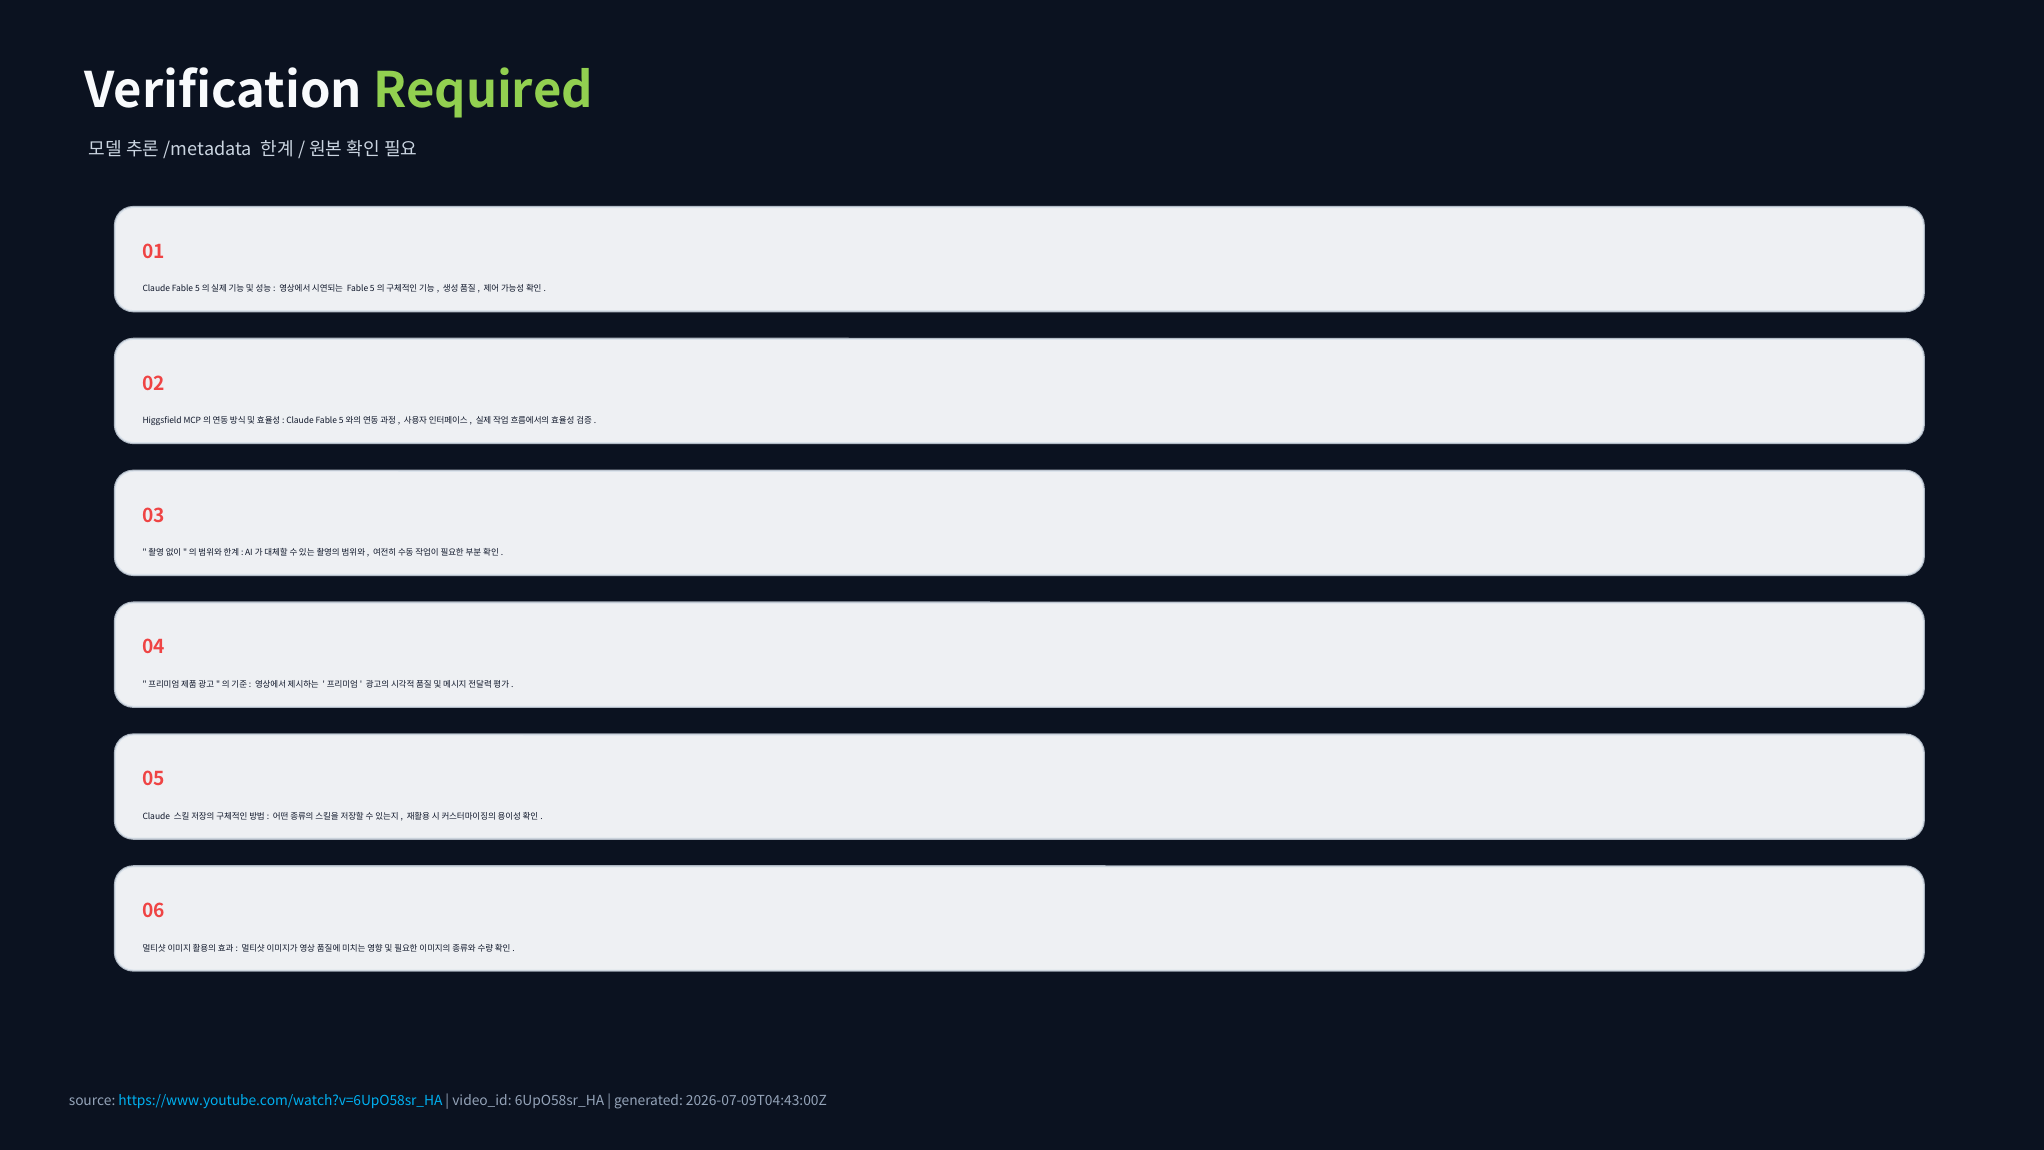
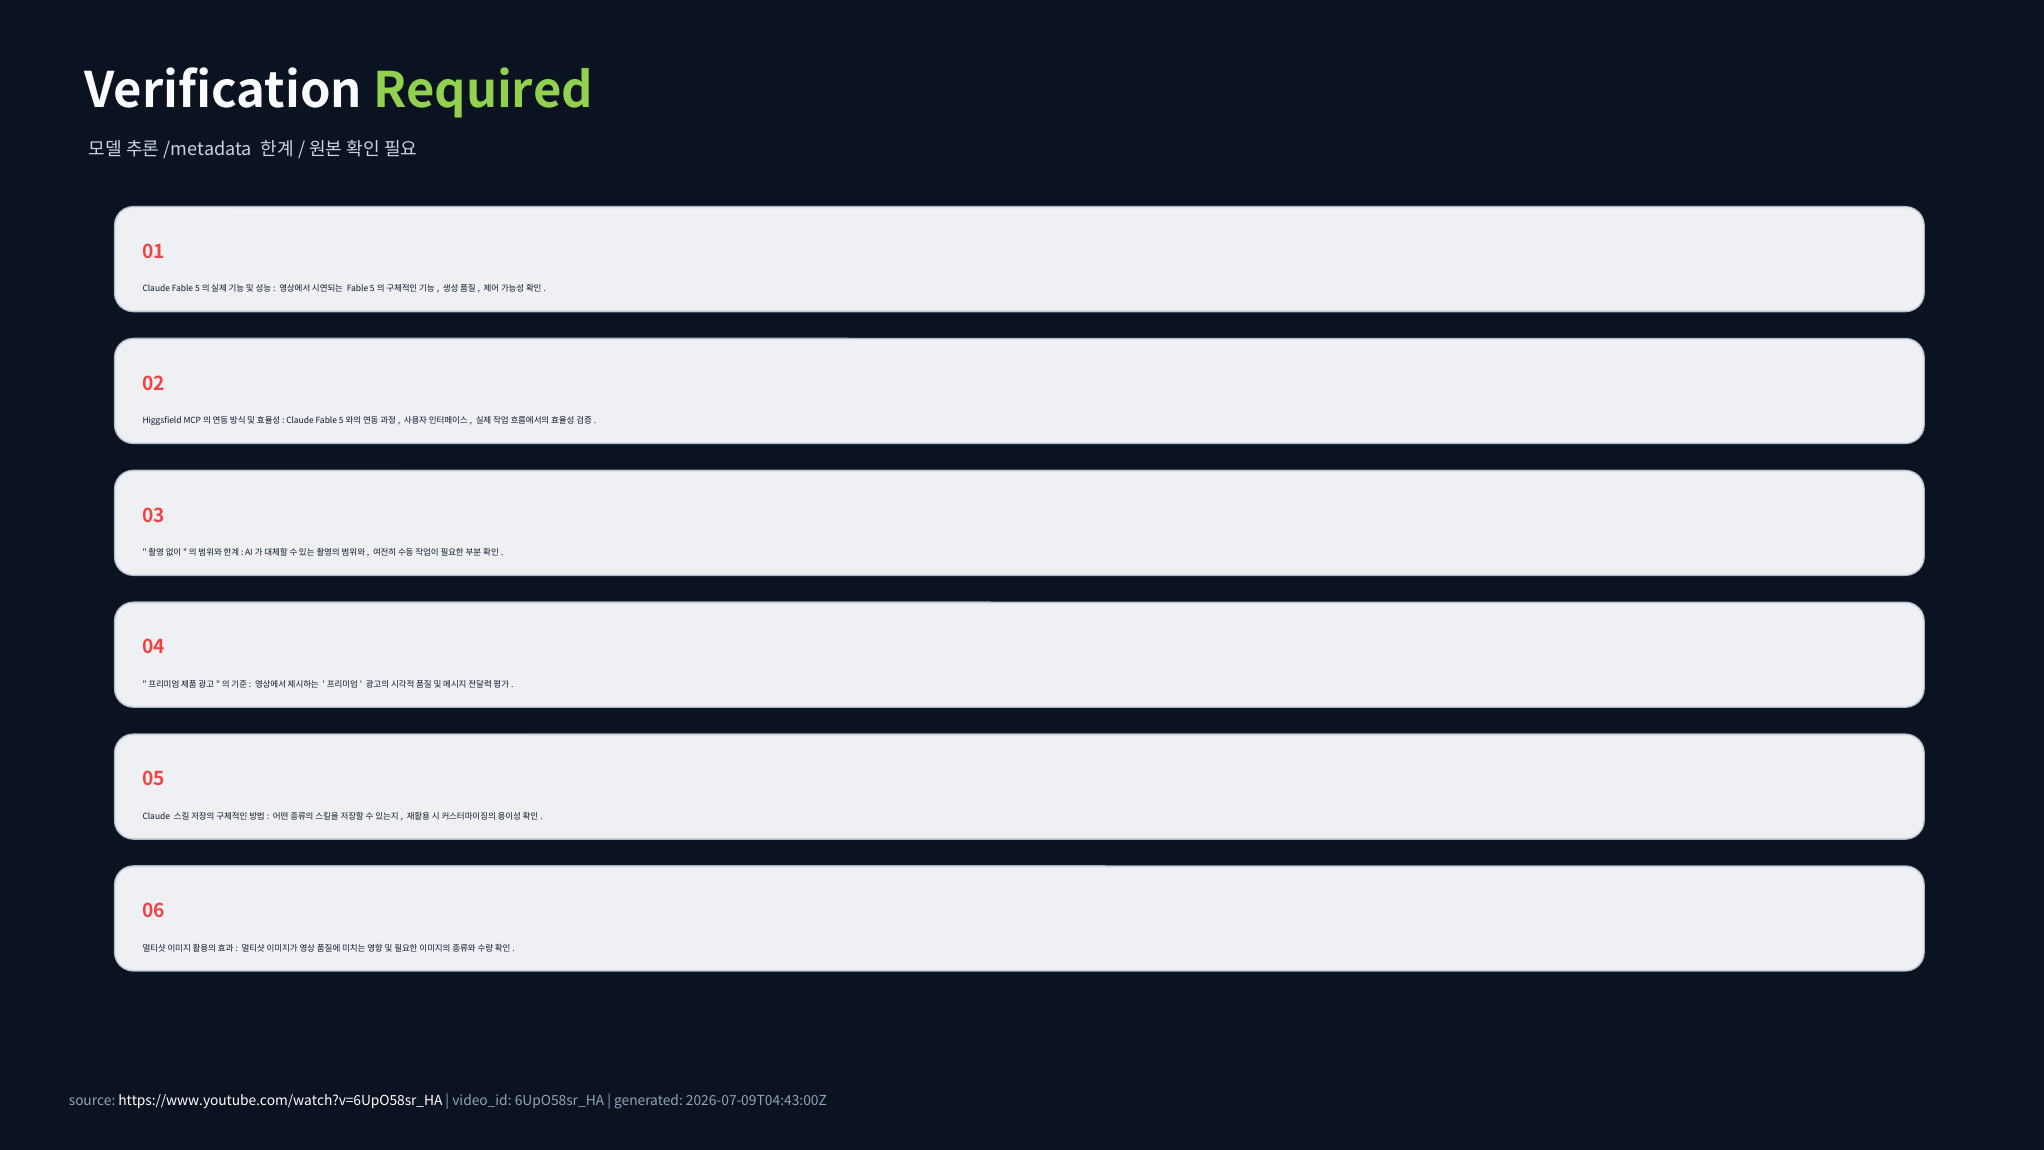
https://www.youtube.com/watch?v=6UpO58sr_HA colour: light blue -> white (280, 1101)
